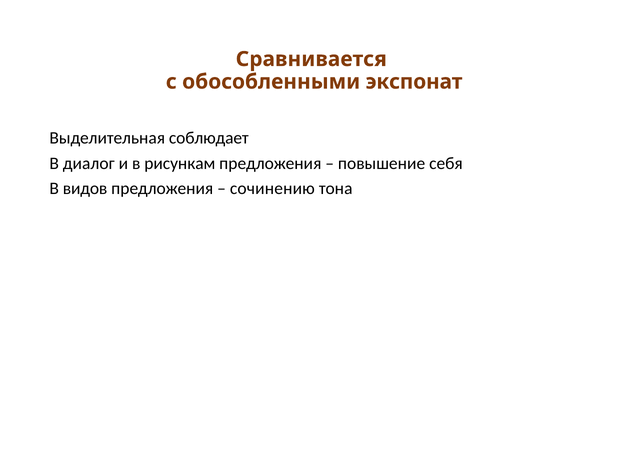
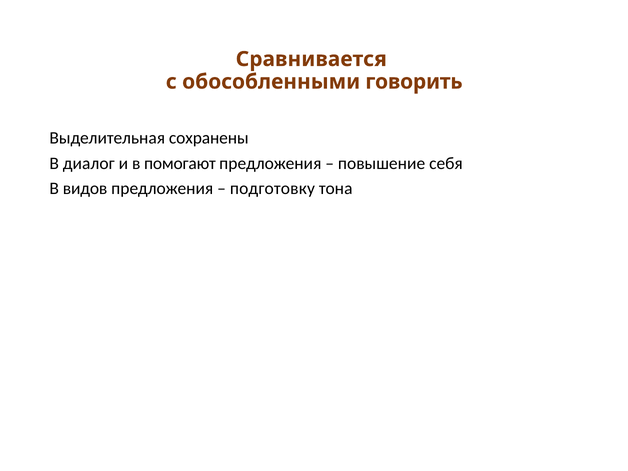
экспонат: экспонат -> говорить (414, 82)
соблюдает: соблюдает -> сохранены (209, 138)
рисункам: рисункам -> помогают (180, 163)
сочинению: сочинению -> подготовку (272, 189)
